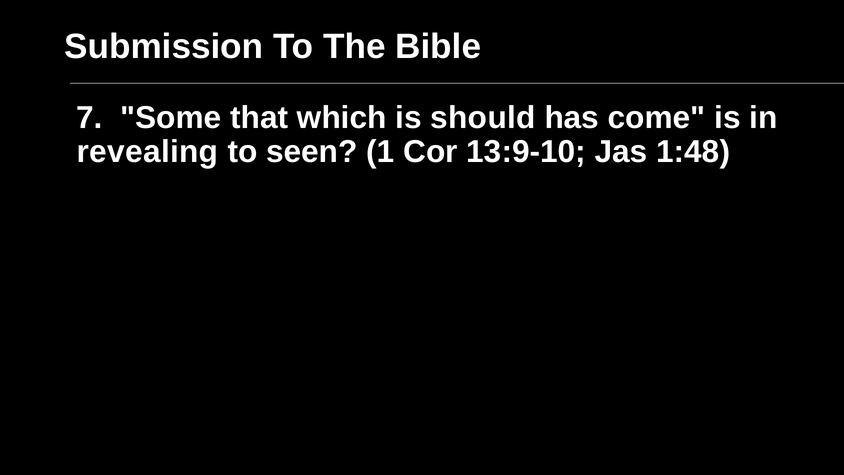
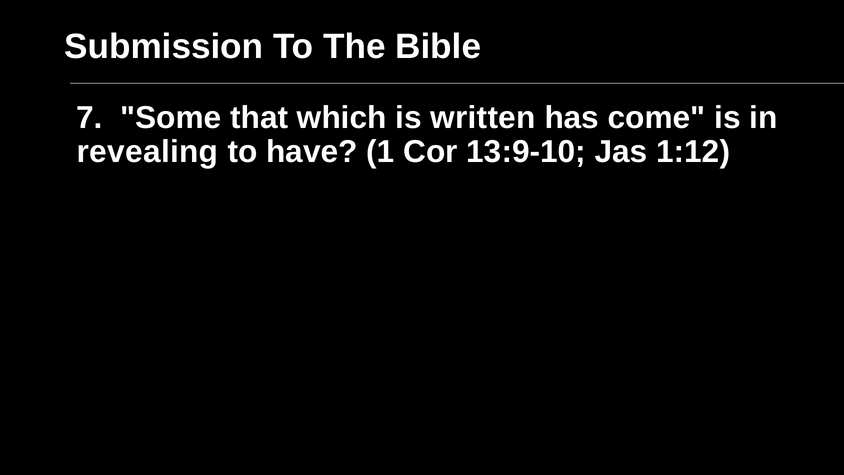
should: should -> written (483, 118)
seen: seen -> have (312, 152)
1:48: 1:48 -> 1:12 (693, 152)
